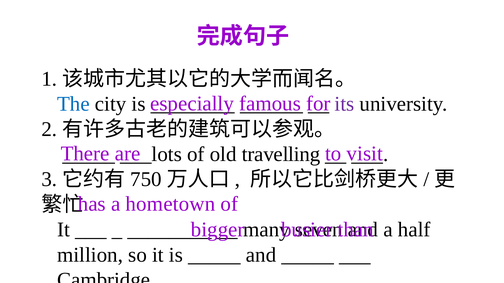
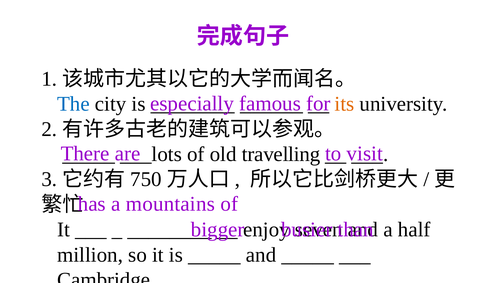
its colour: purple -> orange (344, 104)
hometown: hometown -> mountains (170, 204)
many: many -> enjoy (266, 230)
